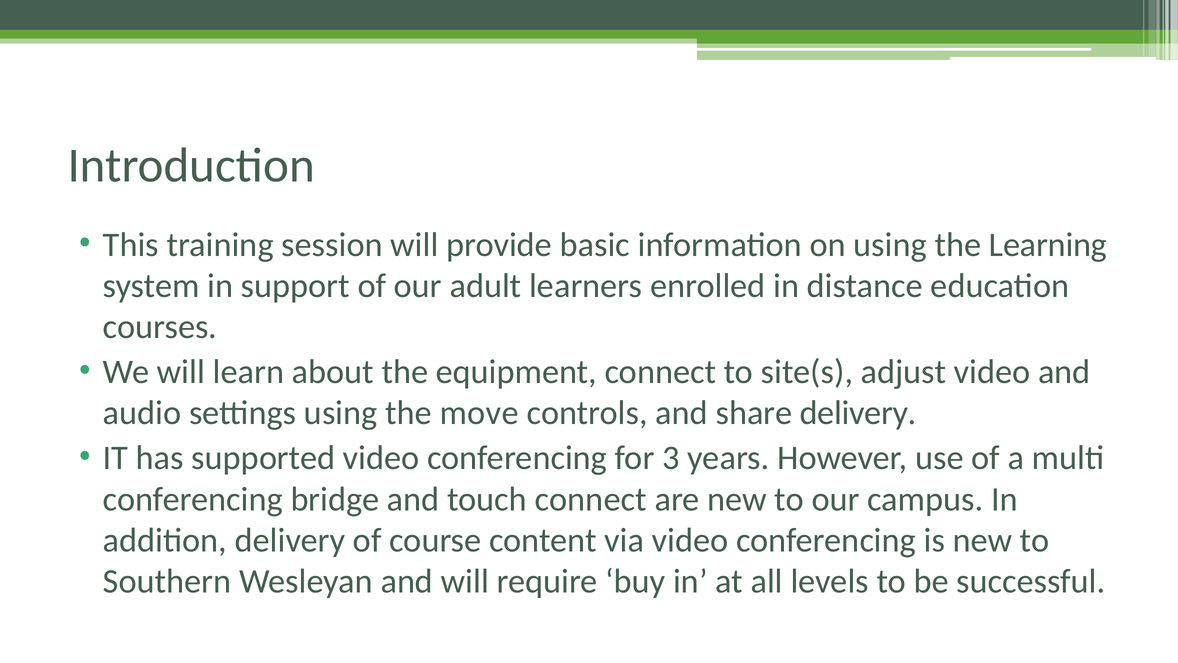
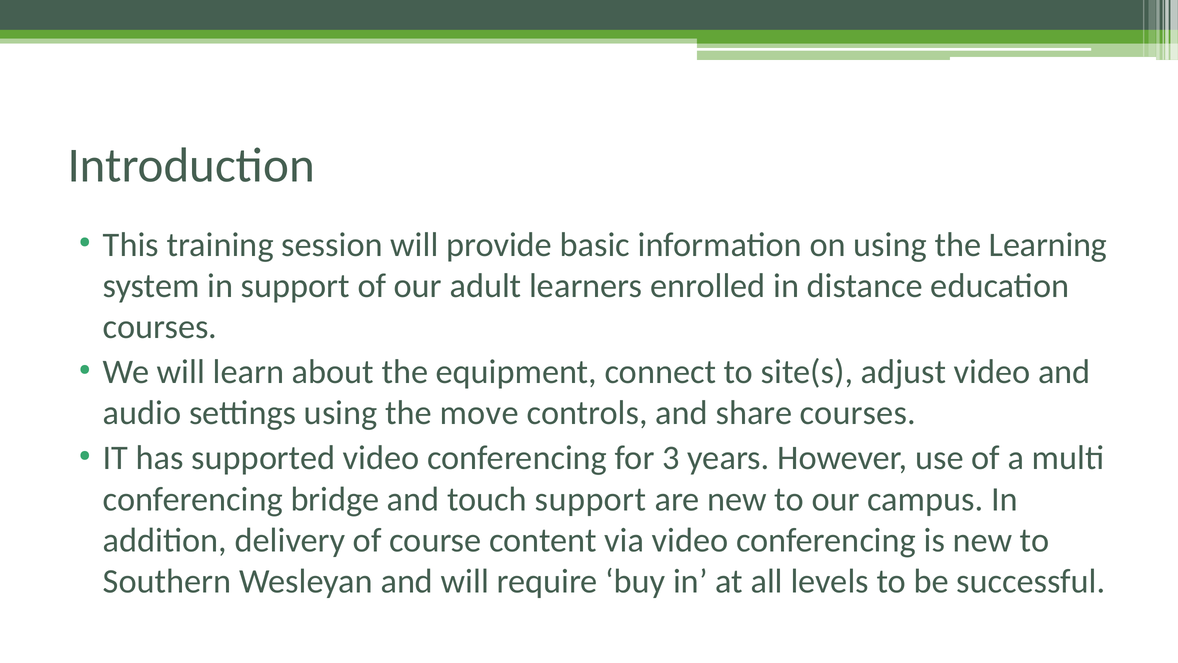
share delivery: delivery -> courses (858, 413)
touch connect: connect -> support (591, 499)
